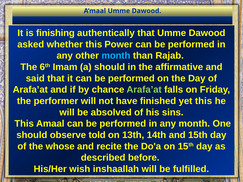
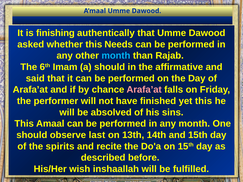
Power: Power -> Needs (119, 44)
Arafa’at colour: light green -> pink (144, 90)
told: told -> last (97, 135)
whose: whose -> spirits (60, 147)
